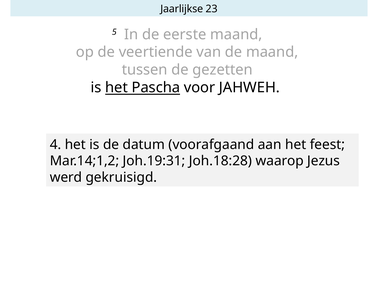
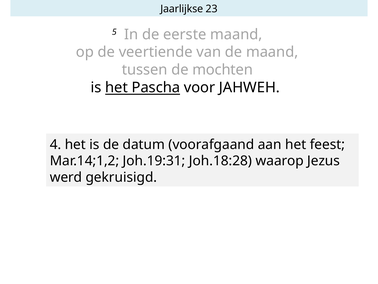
gezetten: gezetten -> mochten (223, 70)
